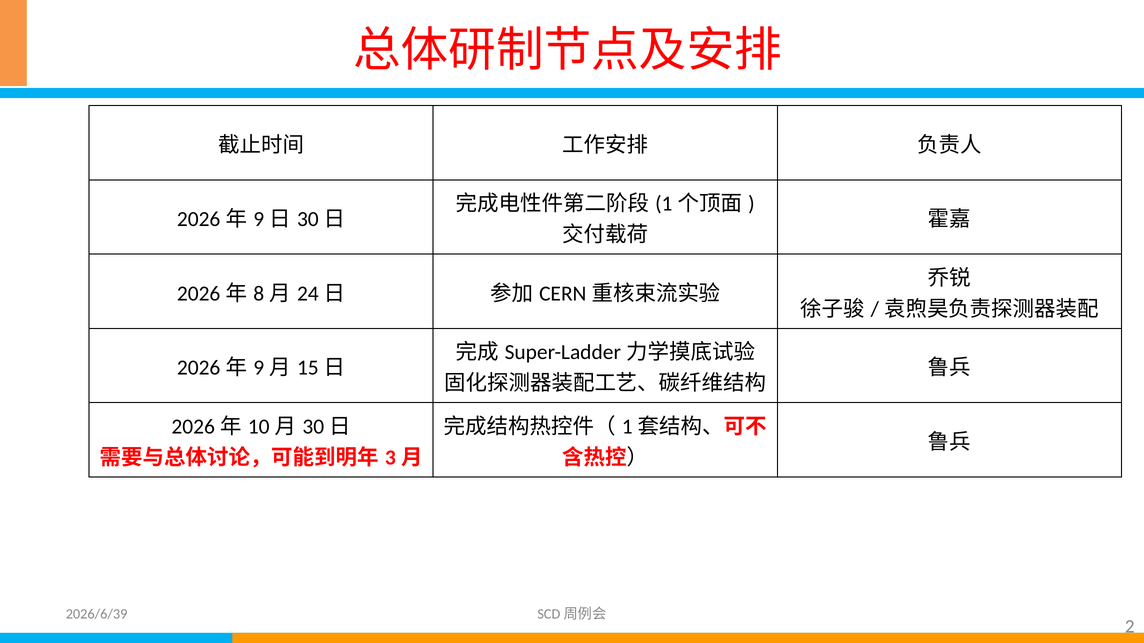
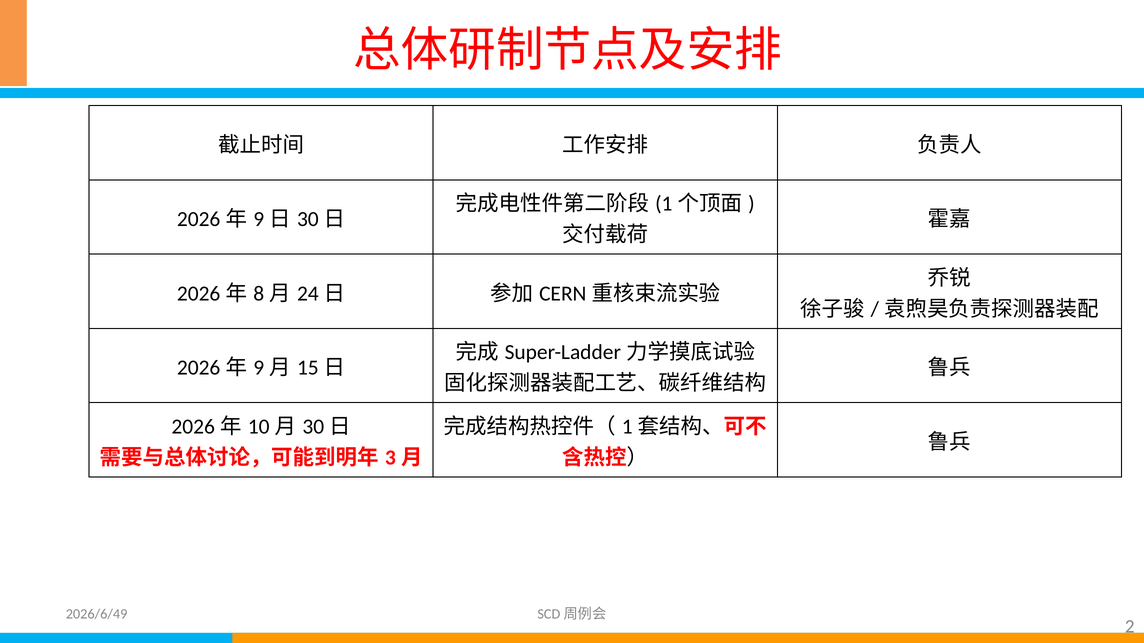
2026/6/39: 2026/6/39 -> 2026/6/49 (97, 615)
